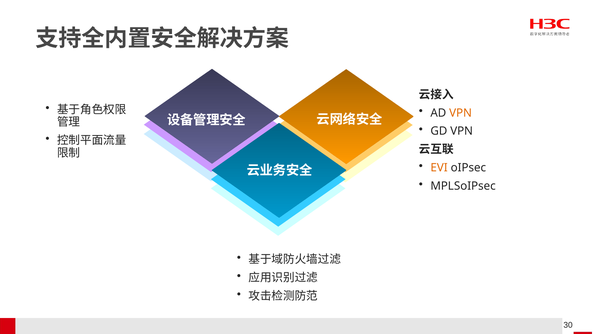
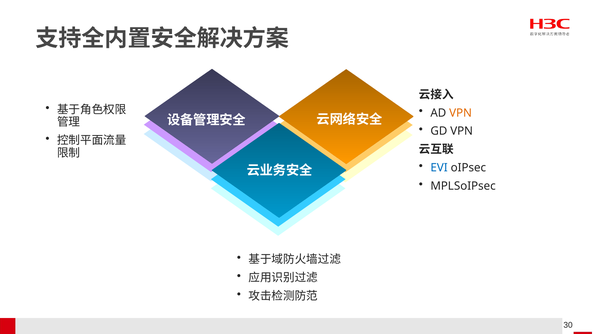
EVI colour: orange -> blue (439, 167)
